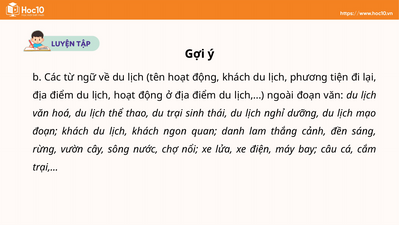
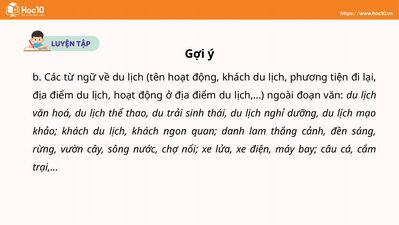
du trại: trại -> trải (175, 113)
đoạn: đoạn -> khảo (45, 131)
